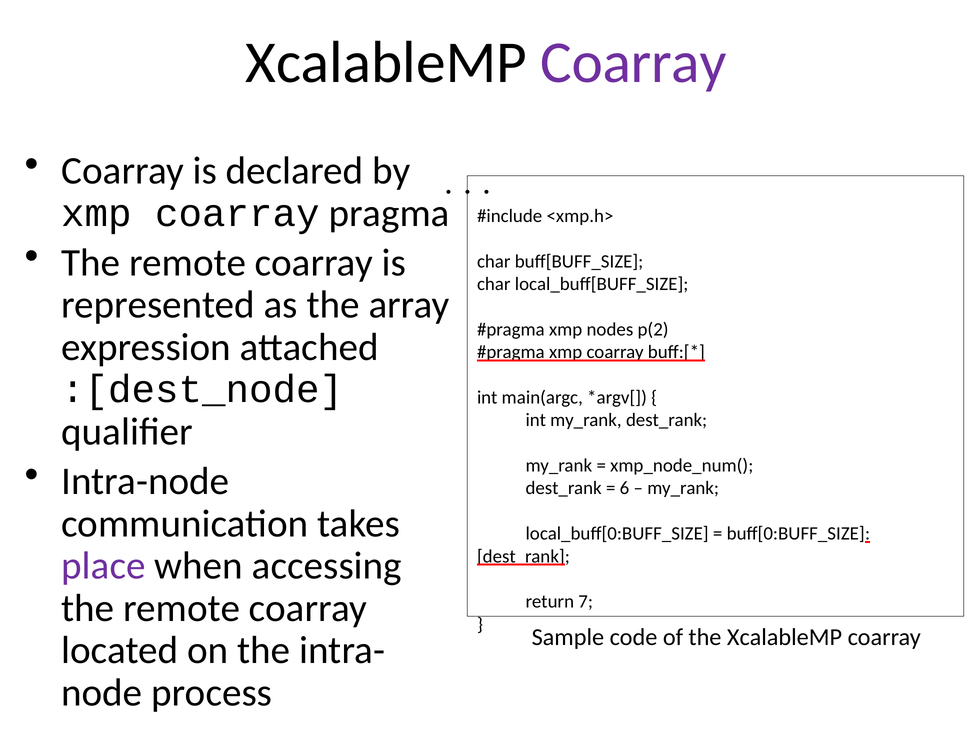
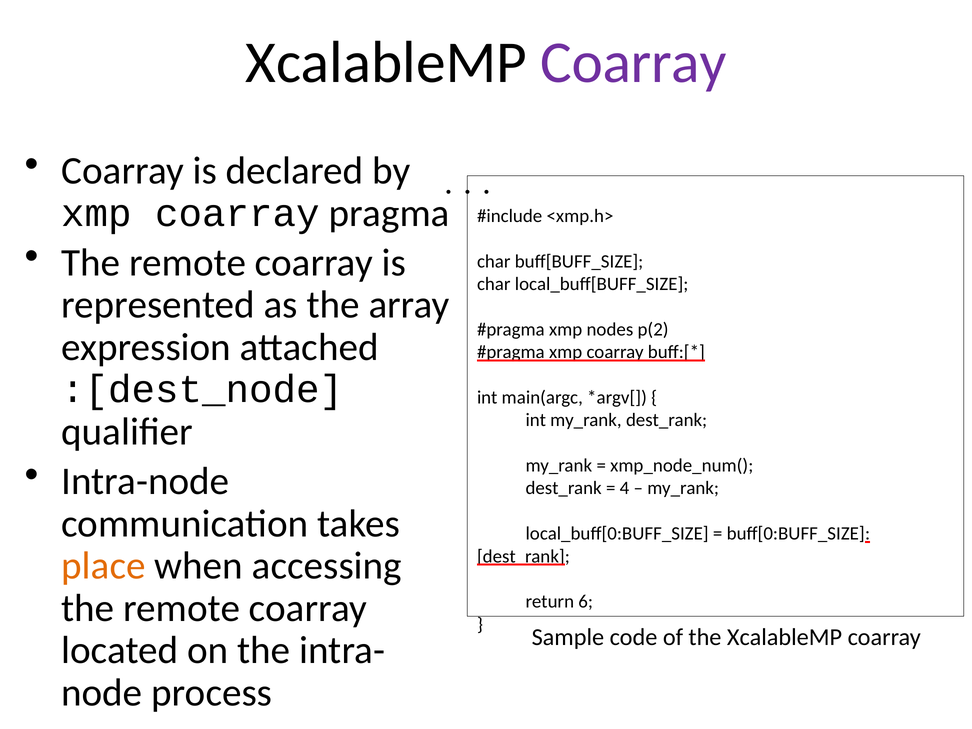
6: 6 -> 4 (624, 488)
place colour: purple -> orange (103, 566)
7: 7 -> 6 (586, 602)
